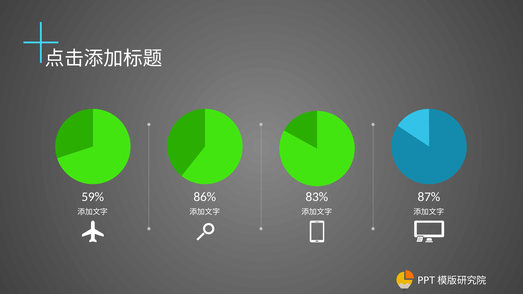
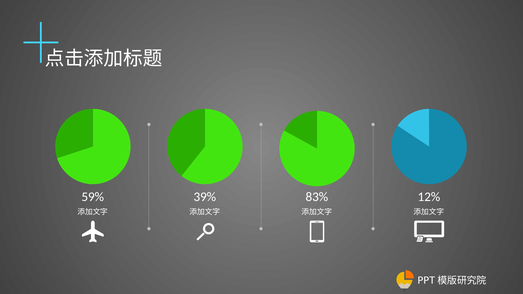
86%: 86% -> 39% (205, 197)
87%: 87% -> 12% (429, 197)
